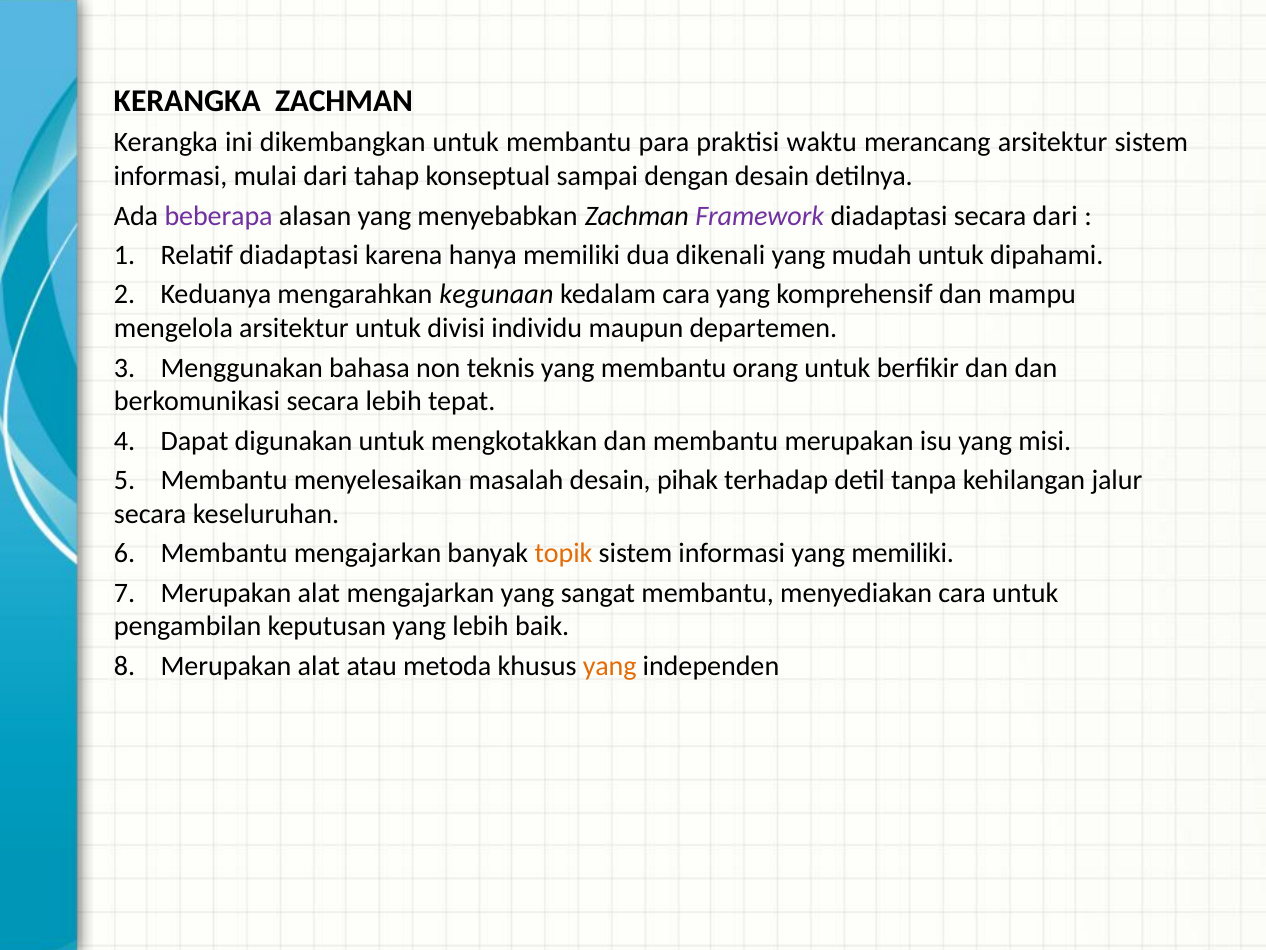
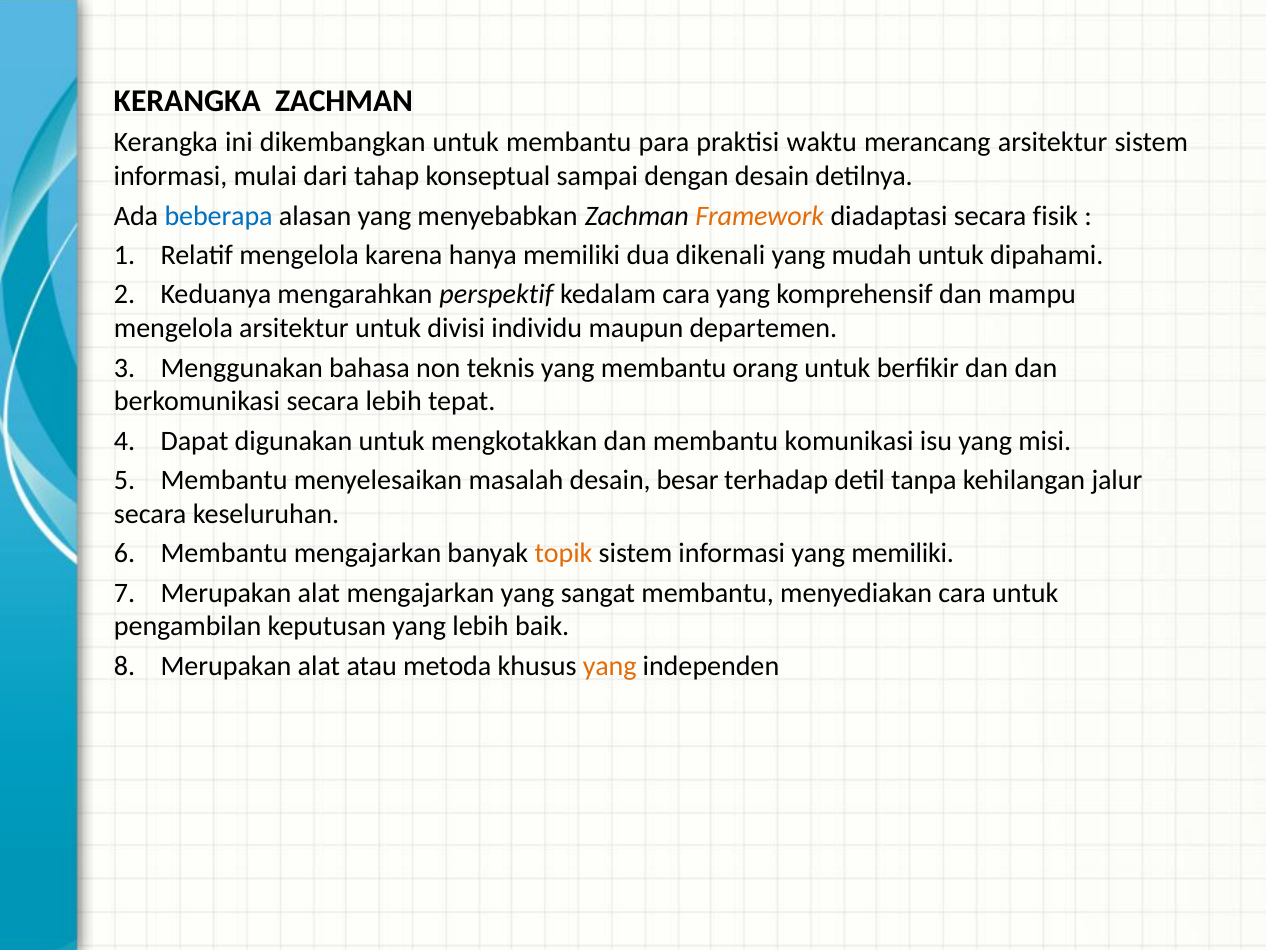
beberapa colour: purple -> blue (219, 216)
Framework colour: purple -> orange (760, 216)
secara dari: dari -> fisik (1055, 216)
Relatif diadaptasi: diadaptasi -> mengelola (299, 255)
kegunaan: kegunaan -> perspektif (496, 295)
membantu merupakan: merupakan -> komunikasi (849, 441)
pihak: pihak -> besar (688, 480)
